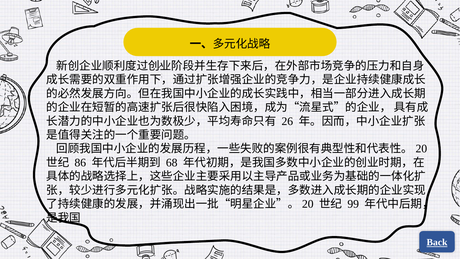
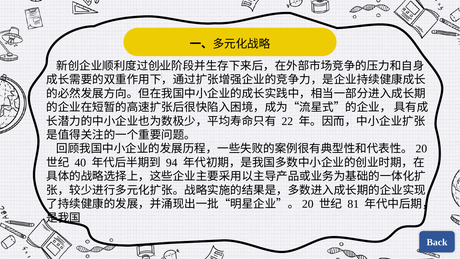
26: 26 -> 22 (287, 121)
86: 86 -> 40 (80, 163)
68: 68 -> 94 (172, 163)
99: 99 -> 81 (353, 204)
Back underline: present -> none (437, 242)
